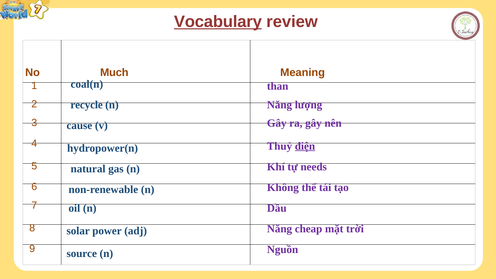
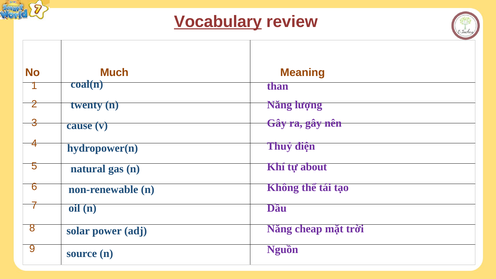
recycle: recycle -> twenty (87, 105)
điện underline: present -> none (305, 146)
needs: needs -> about (314, 167)
